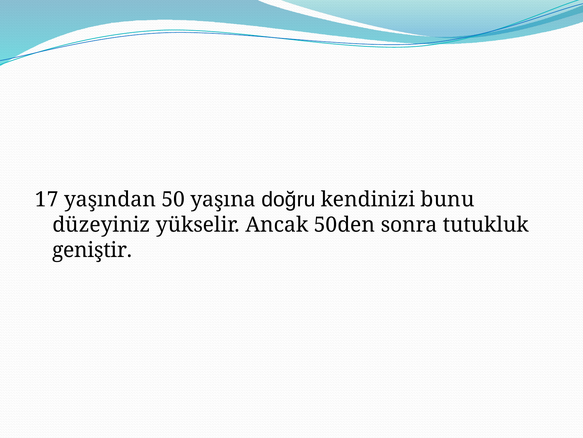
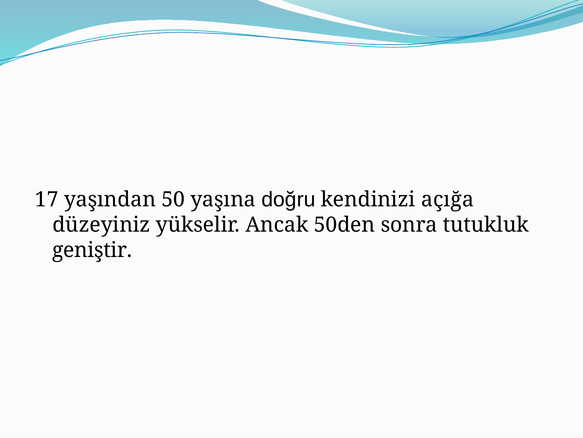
bunu: bunu -> açığa (447, 199)
